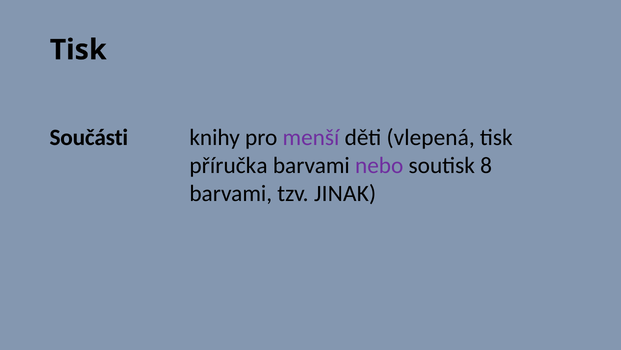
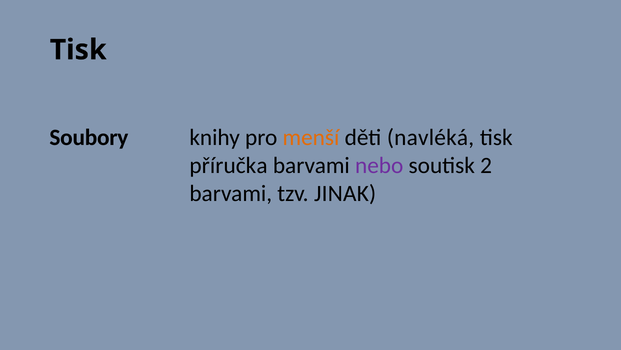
Součásti: Součásti -> Soubory (89, 138)
menší colour: purple -> orange (311, 138)
vlepená: vlepená -> navléká (431, 138)
8: 8 -> 2 (486, 165)
